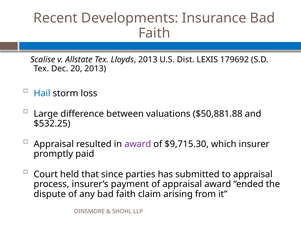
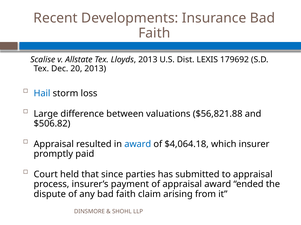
$50,881.88: $50,881.88 -> $56,821.88 (218, 114)
$532.25: $532.25 -> $506.82 (52, 124)
award colour: purple -> blue (138, 145)
$9,715.30: $9,715.30 -> $4,064.18 (187, 145)
